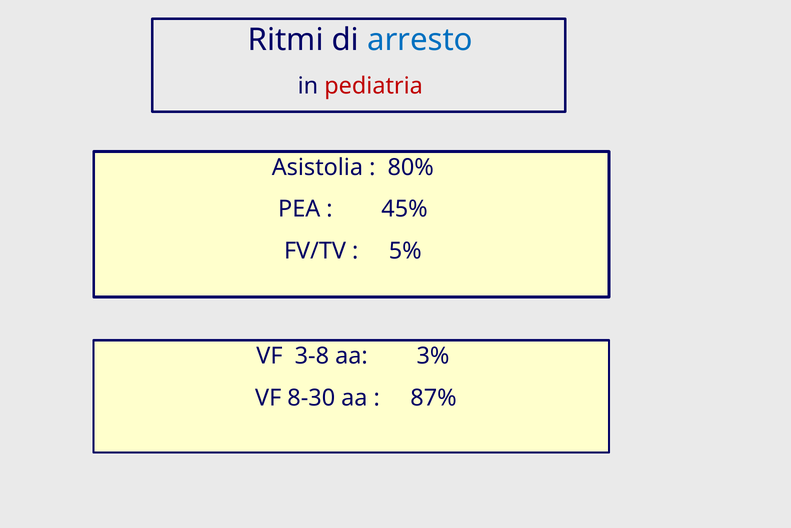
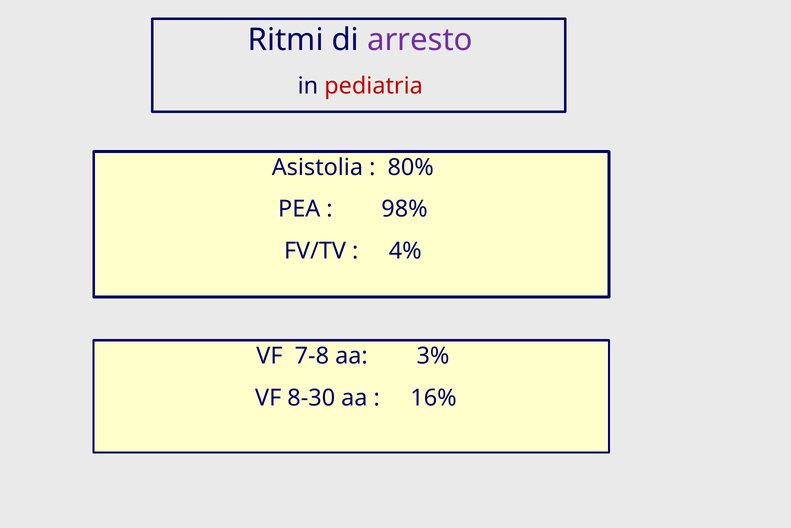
arresto colour: blue -> purple (420, 40)
45%: 45% -> 98% (405, 209)
5%: 5% -> 4% (405, 251)
3-8: 3-8 -> 7-8 (312, 356)
87%: 87% -> 16% (434, 397)
